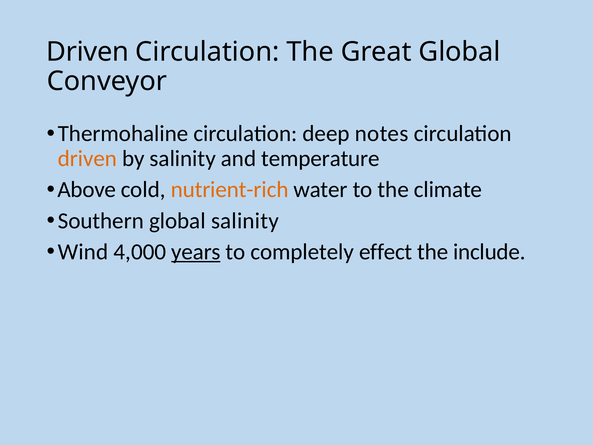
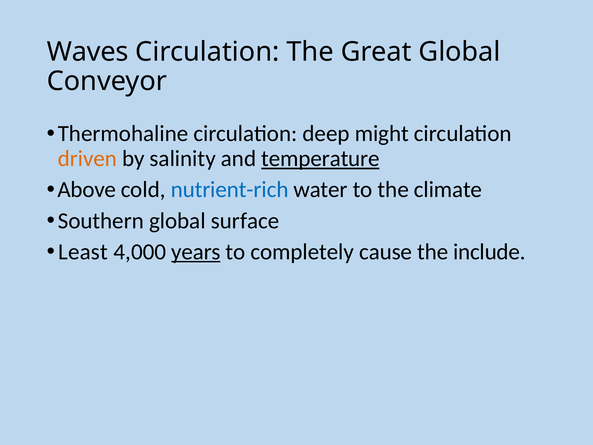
Driven: Driven -> Waves (88, 52)
notes: notes -> might (382, 134)
temperature underline: none -> present (320, 158)
nutrient-rich colour: orange -> blue (230, 190)
global salinity: salinity -> surface (245, 221)
Wind: Wind -> Least (83, 252)
effect: effect -> cause (386, 252)
